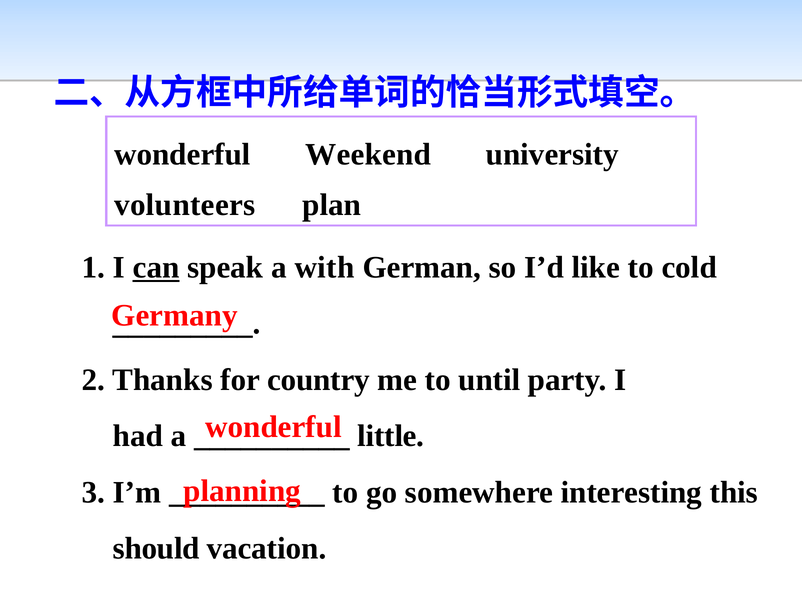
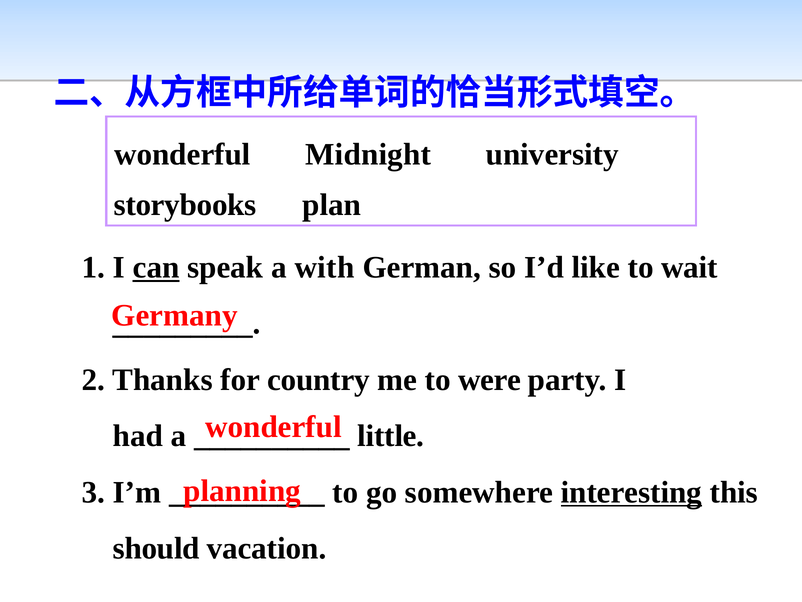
Weekend: Weekend -> Midnight (368, 154)
volunteers: volunteers -> storybooks (185, 205)
cold: cold -> wait (689, 267)
until: until -> were (490, 380)
interesting underline: none -> present (631, 492)
